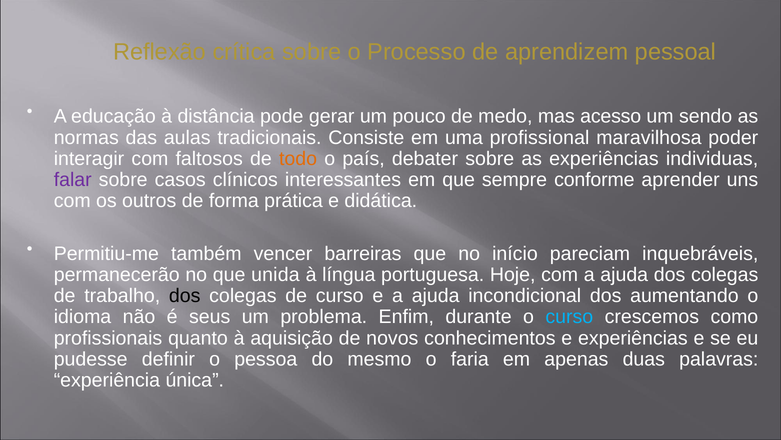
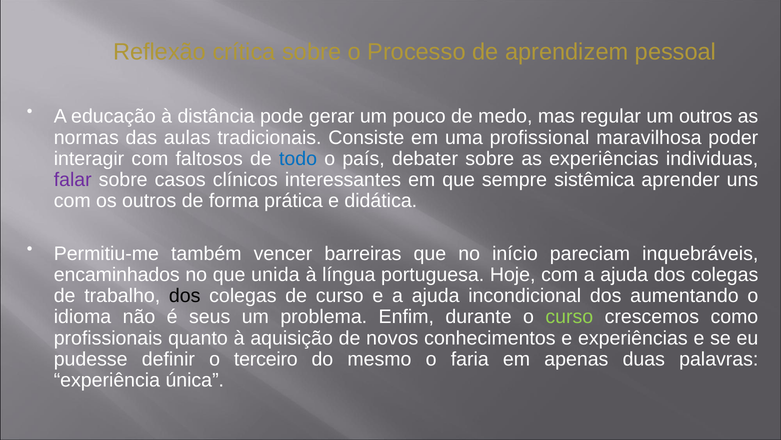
acesso: acesso -> regular (611, 116)
um sendo: sendo -> outros (706, 116)
todo colour: orange -> blue (298, 158)
conforme: conforme -> sistêmica (594, 180)
permanecerão: permanecerão -> encaminhados (117, 274)
curso colour: light blue -> light green (569, 317)
pessoa: pessoa -> terceiro (266, 359)
